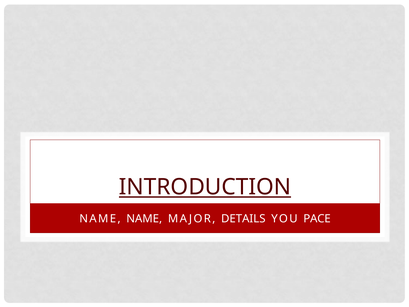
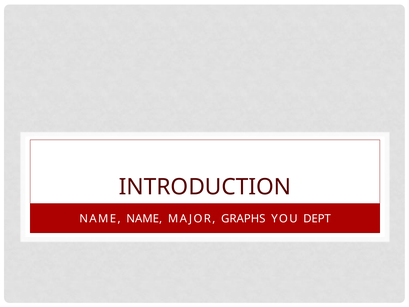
INTRODUCTION underline: present -> none (205, 187)
DETAILS: DETAILS -> GRAPHS (243, 219)
PACE: PACE -> DEPT (317, 219)
